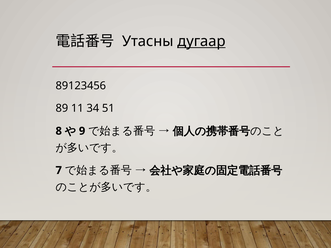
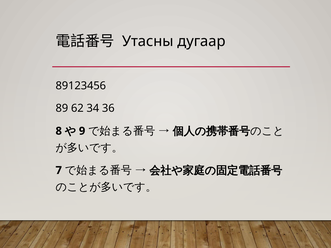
дугаар underline: present -> none (201, 41)
11: 11 -> 62 (77, 108)
51: 51 -> 36 (108, 108)
